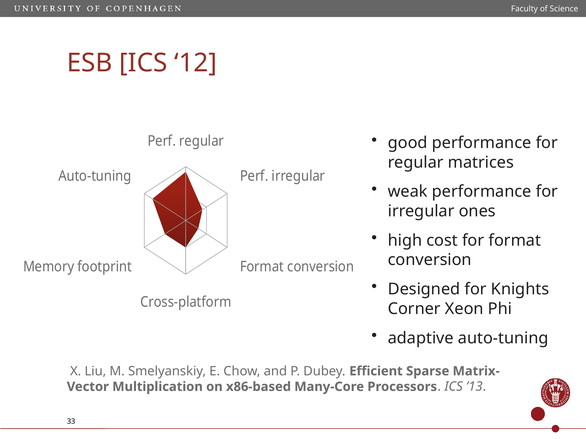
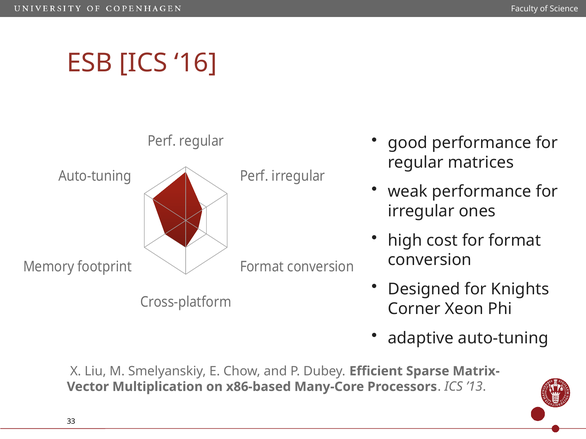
12: 12 -> 16 (196, 63)
